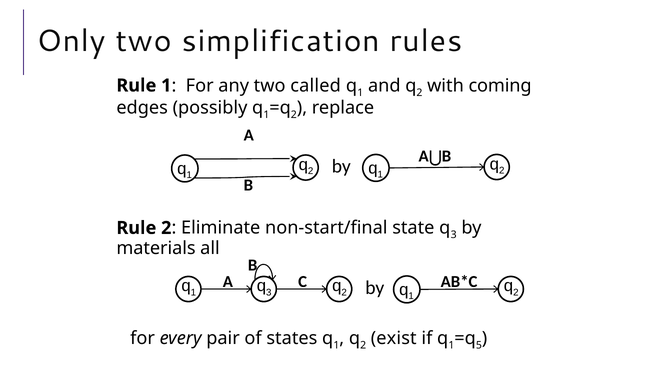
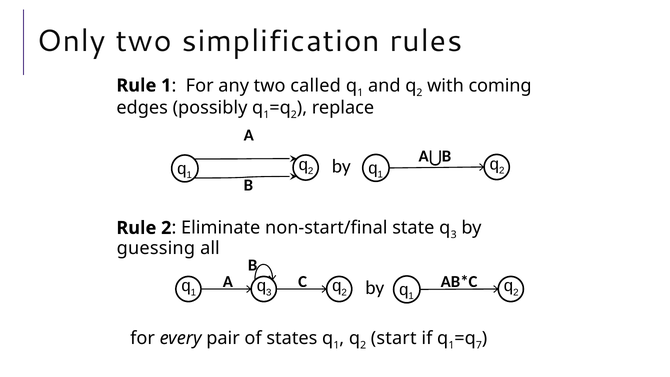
materials: materials -> guessing (156, 248)
exist: exist -> start (394, 338)
5: 5 -> 7 (479, 345)
